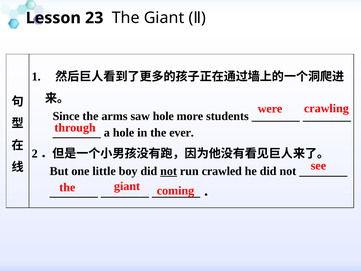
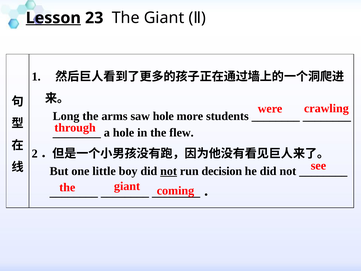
Lesson underline: none -> present (53, 18)
Since: Since -> Long (66, 116)
ever: ever -> flew (181, 133)
crawled: crawled -> decision (222, 171)
